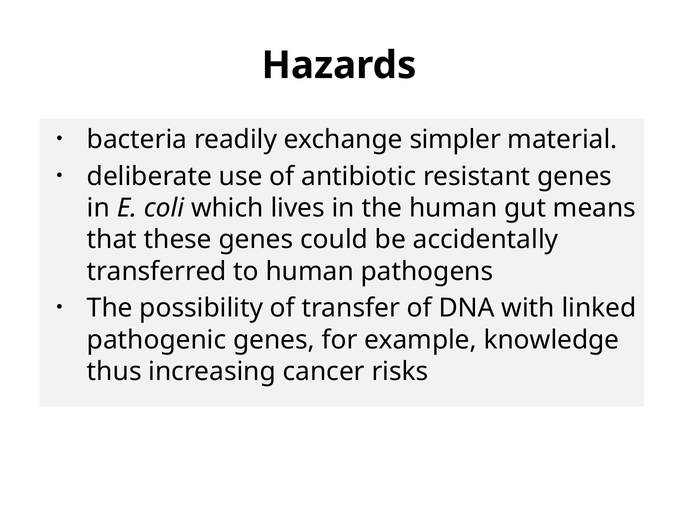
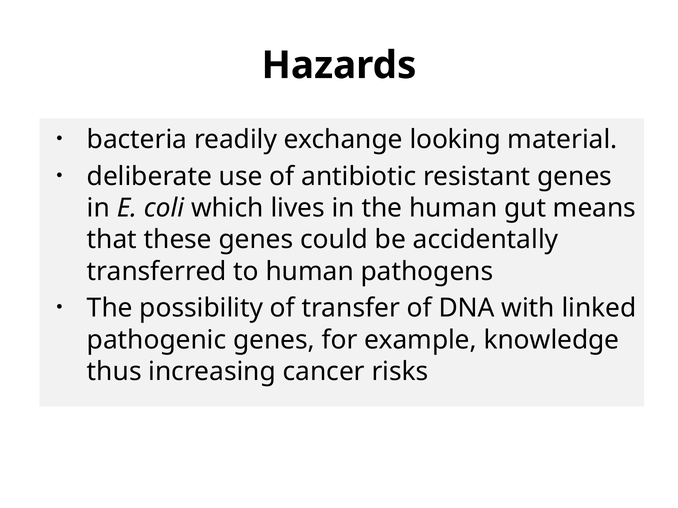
simpler: simpler -> looking (455, 140)
